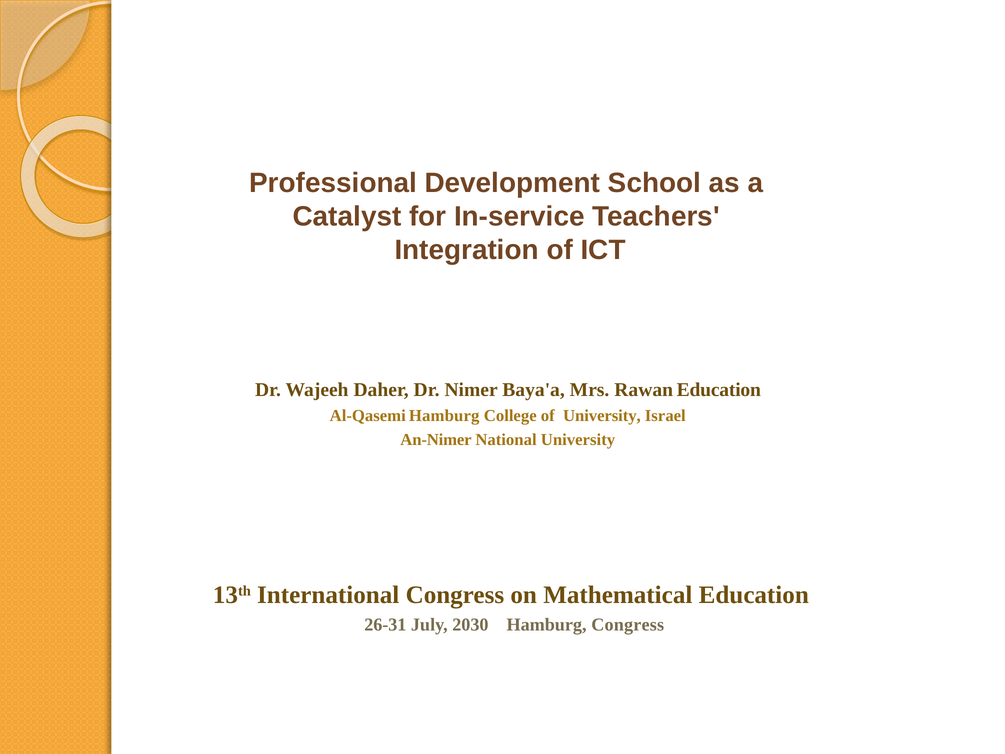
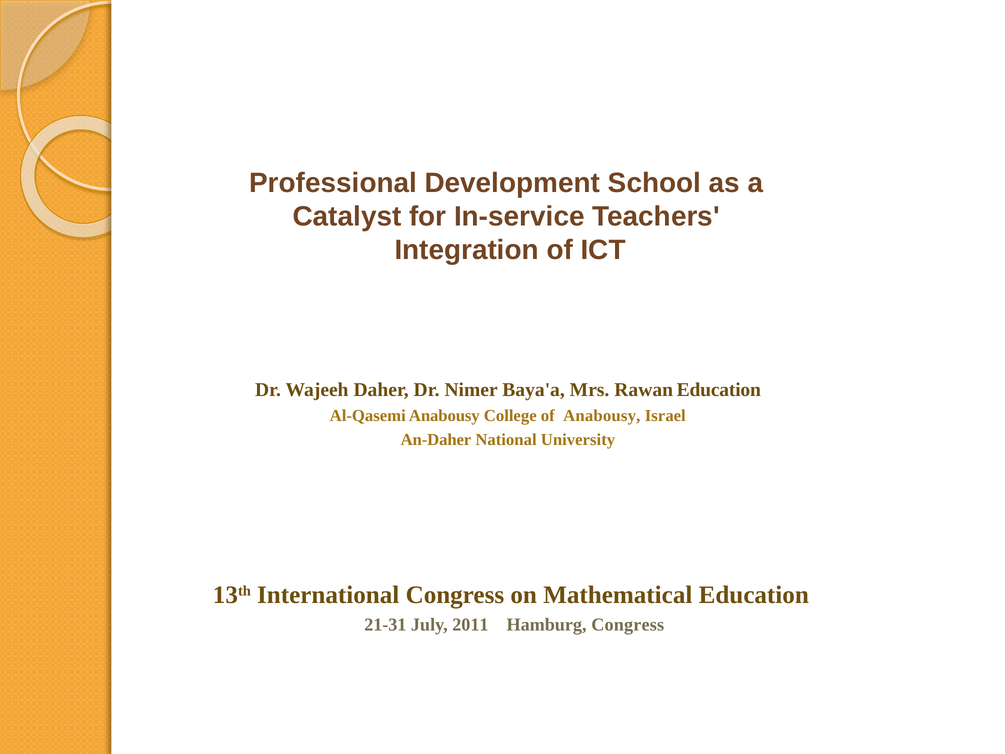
Al-Qasemi Hamburg: Hamburg -> Anabousy (444, 415)
of University: University -> Anabousy (602, 415)
An-Nimer: An-Nimer -> An-Daher (436, 439)
26-31: 26-31 -> 21-31 (385, 625)
2030: 2030 -> 2011 (470, 625)
